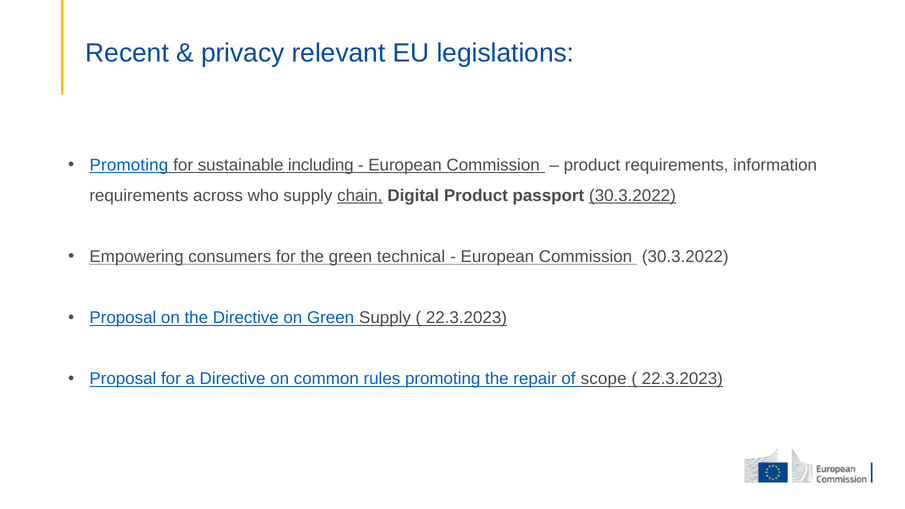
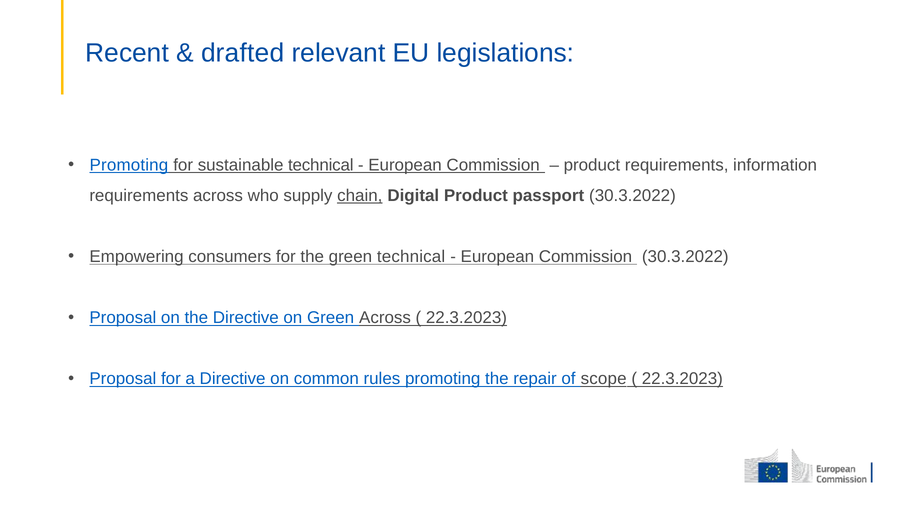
privacy: privacy -> drafted (243, 53)
sustainable including: including -> technical (321, 165)
30.3.2022 underline: present -> none (632, 196)
Green Supply: Supply -> Across (385, 318)
